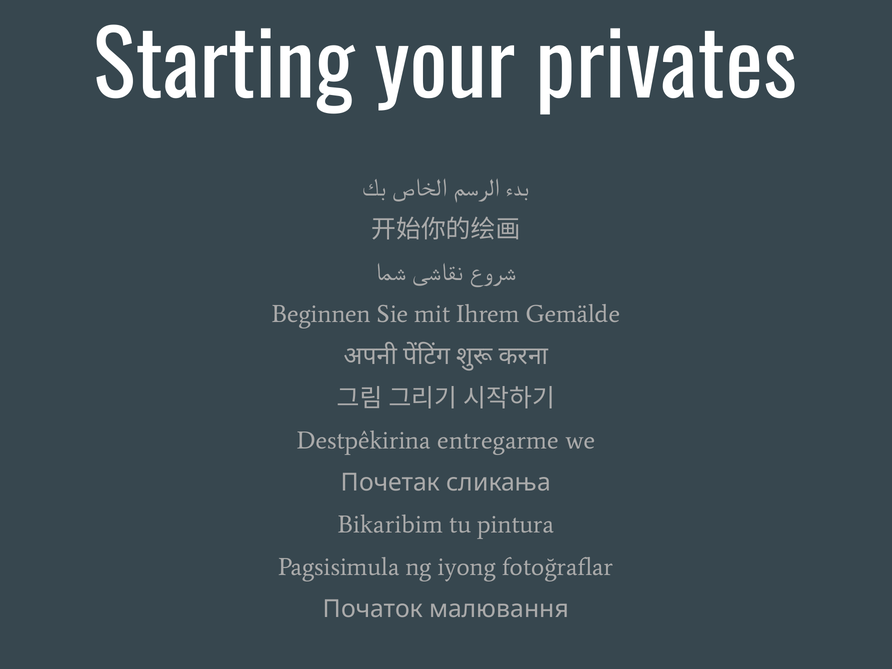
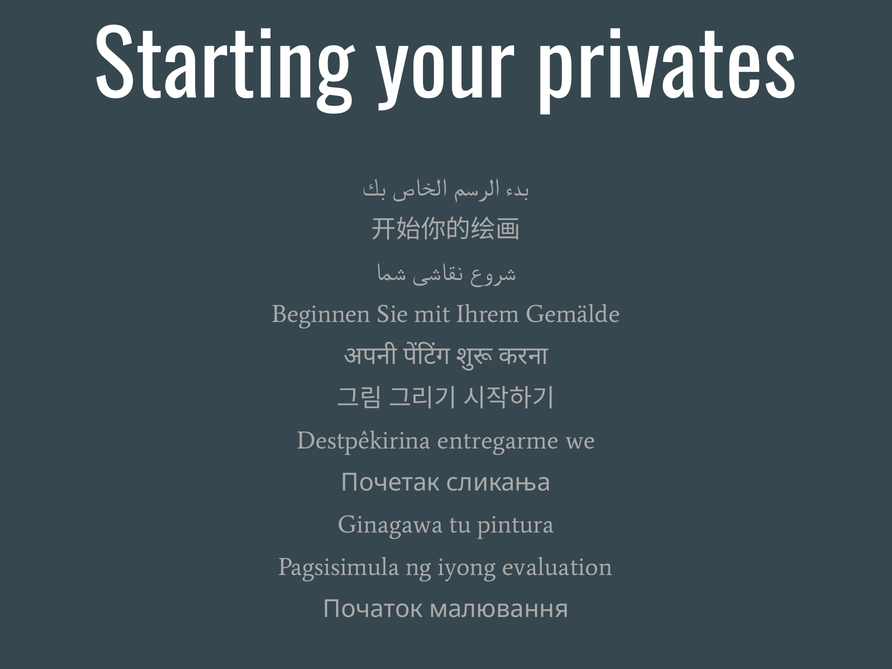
Bikaribim: Bikaribim -> Ginagawa (390, 525)
fotoğraflar: fotoğraflar -> evaluation (557, 567)
